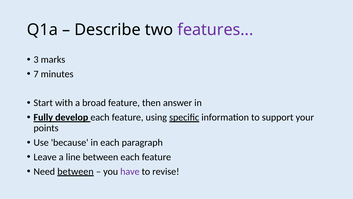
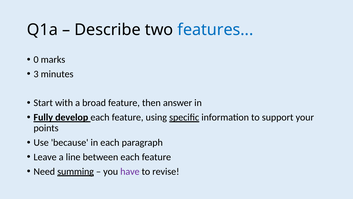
features colour: purple -> blue (215, 30)
3: 3 -> 0 (36, 59)
7: 7 -> 3 (36, 74)
Need between: between -> summing (76, 171)
